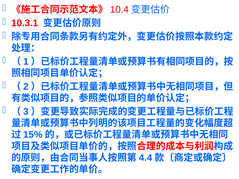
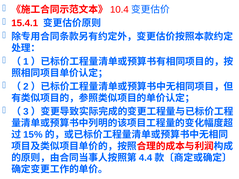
10.3.1: 10.3.1 -> 15.4.1 (25, 23)
